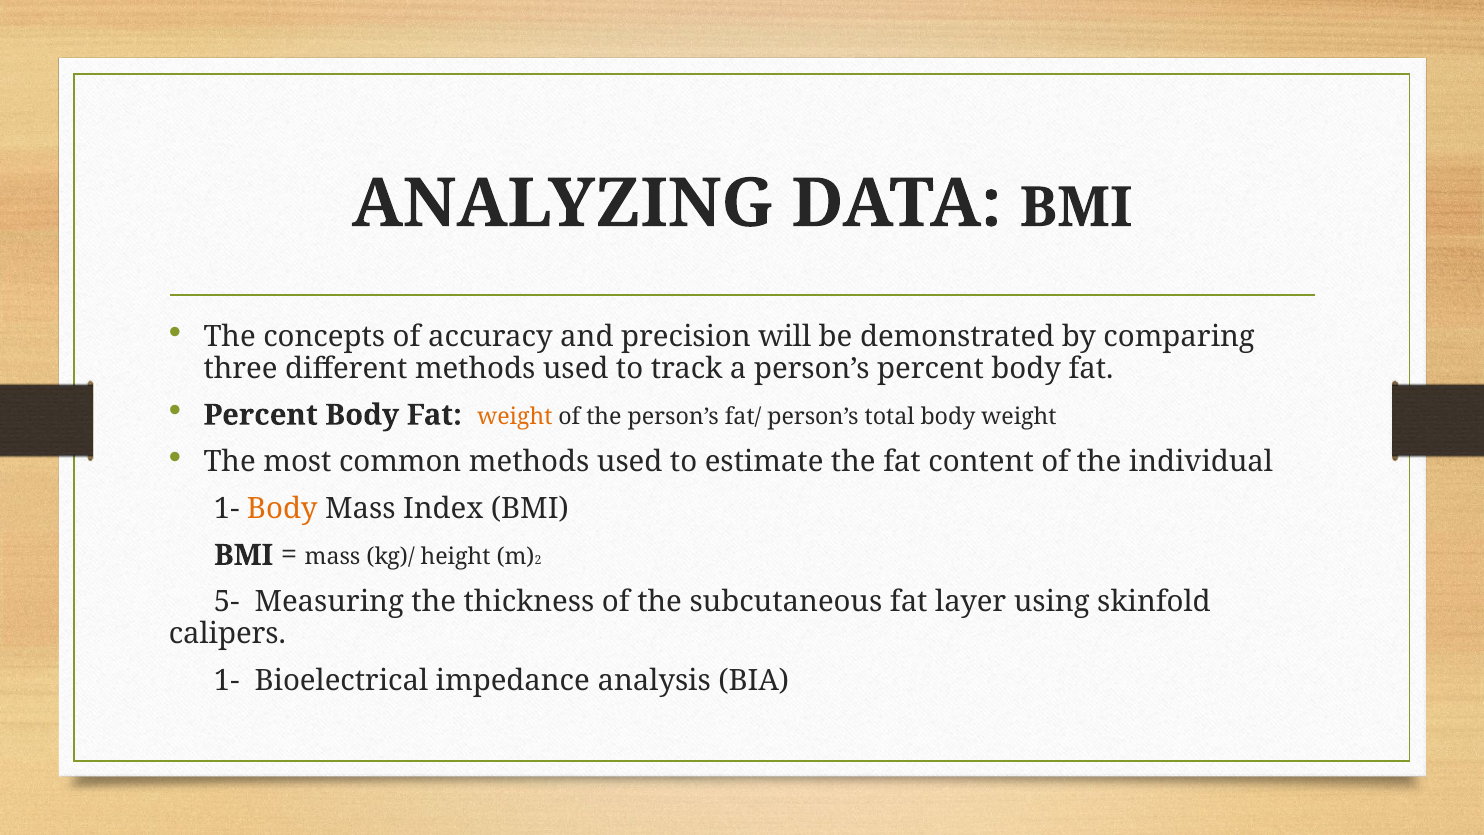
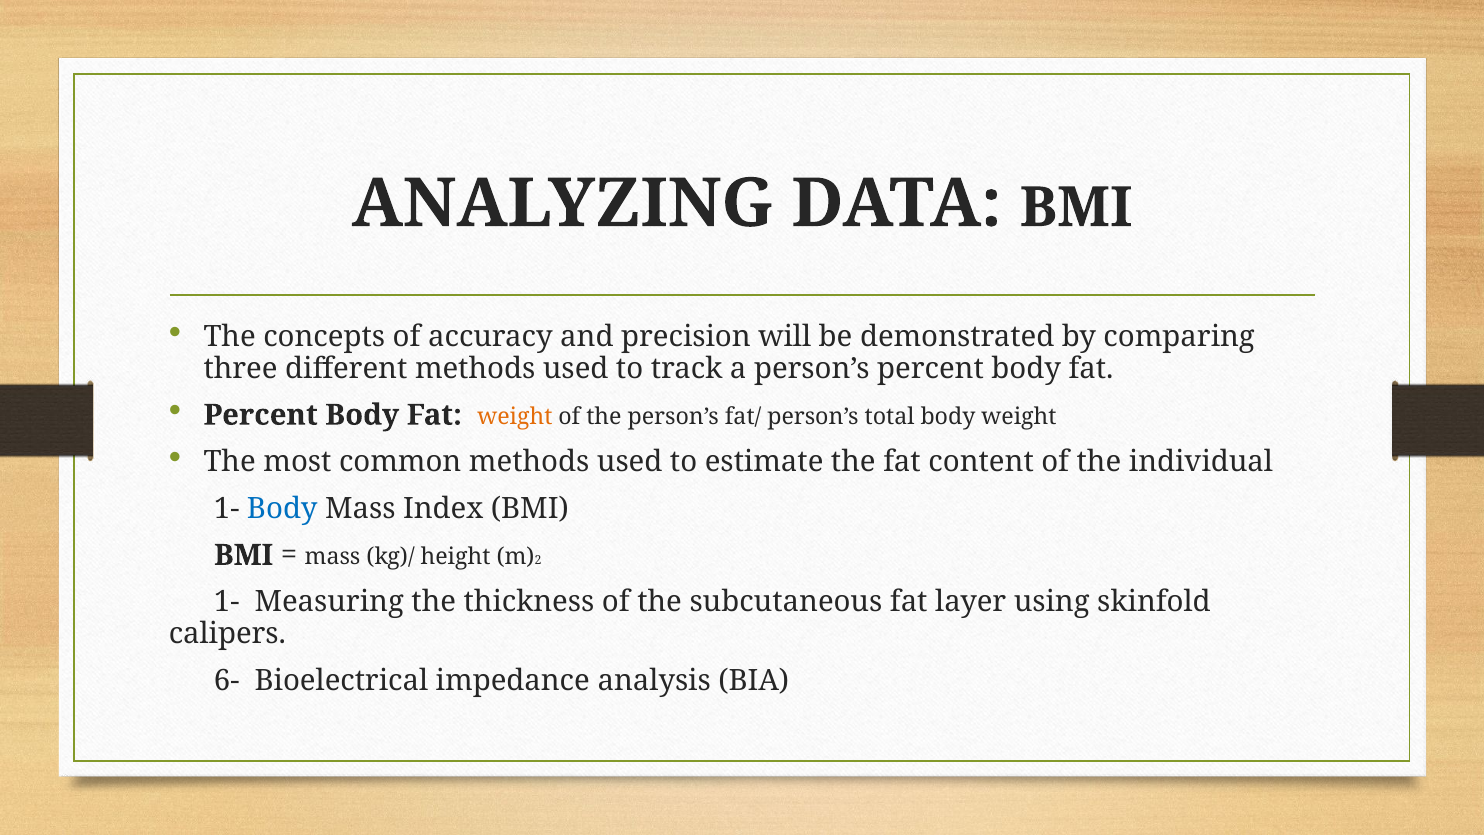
Body colour: orange -> blue (282, 508)
5-: 5- -> 1- (227, 602)
1-: 1- -> 6- (227, 680)
